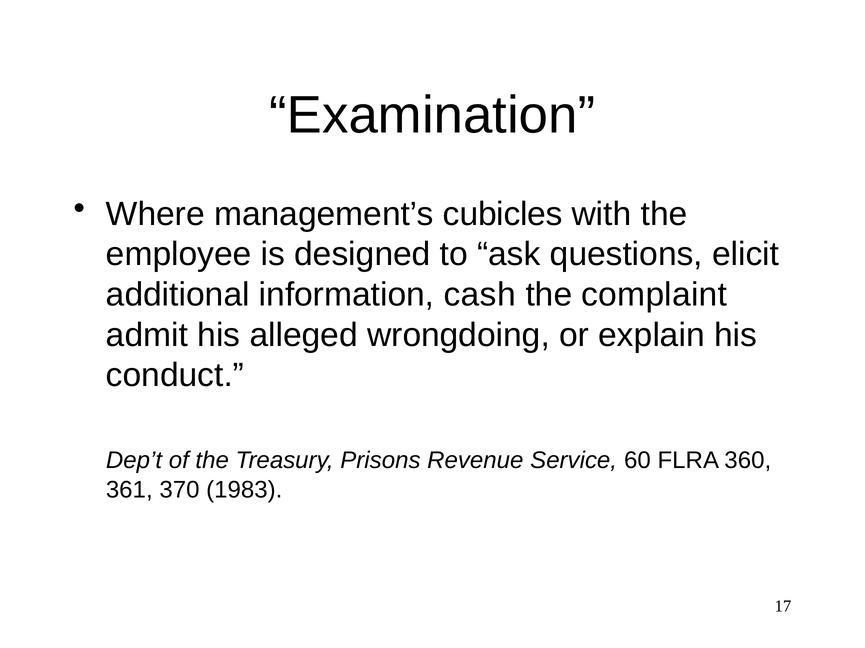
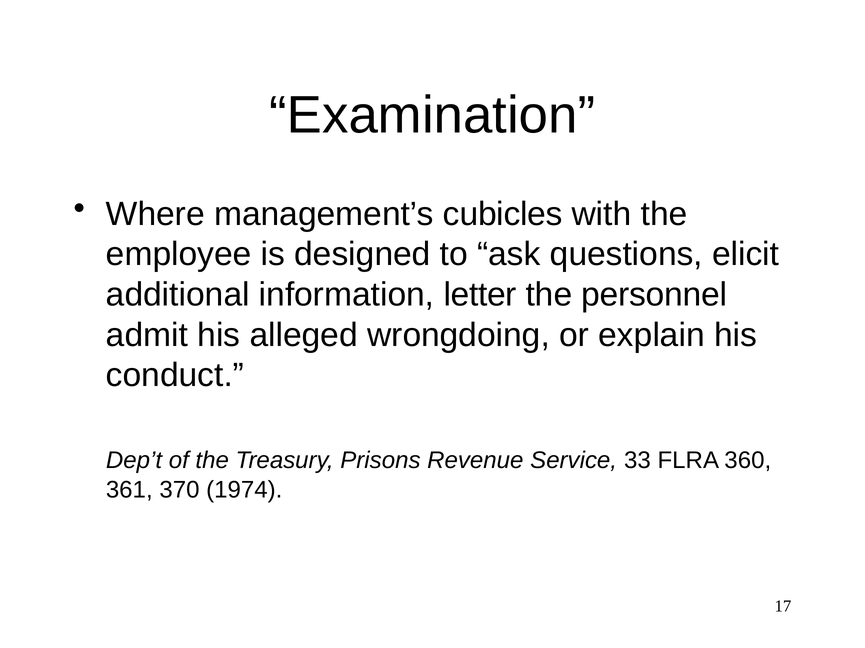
cash: cash -> letter (480, 295)
complaint: complaint -> personnel (654, 295)
60: 60 -> 33 (637, 461)
1983: 1983 -> 1974 (244, 490)
